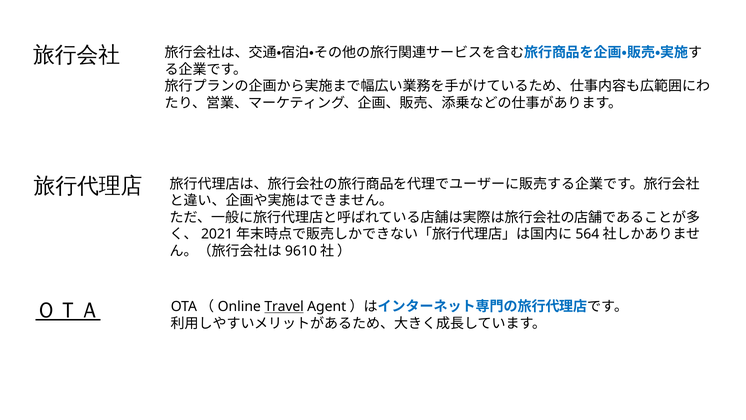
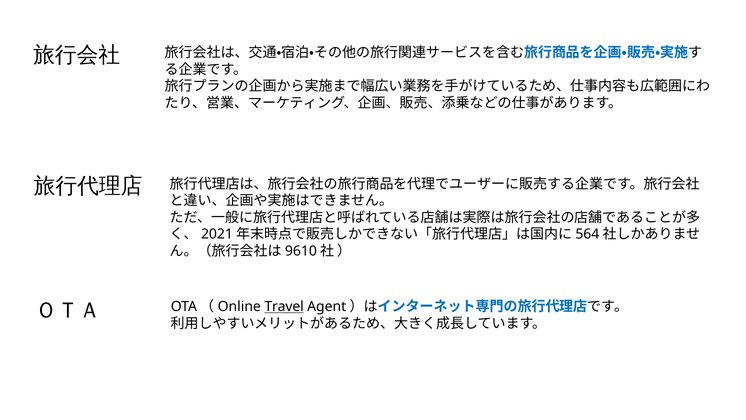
ＯＴＡ underline: present -> none (68, 310)
